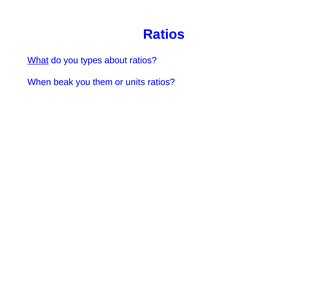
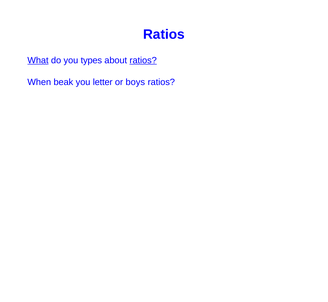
ratios underline: none -> present (143, 60)
them: them -> letter (103, 82)
units: units -> boys (135, 82)
